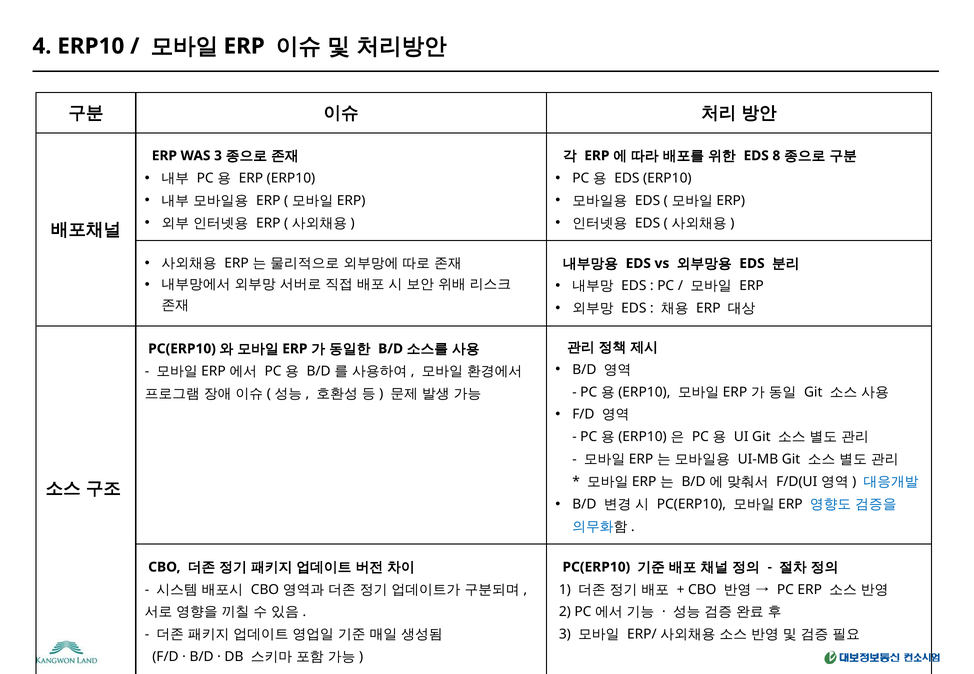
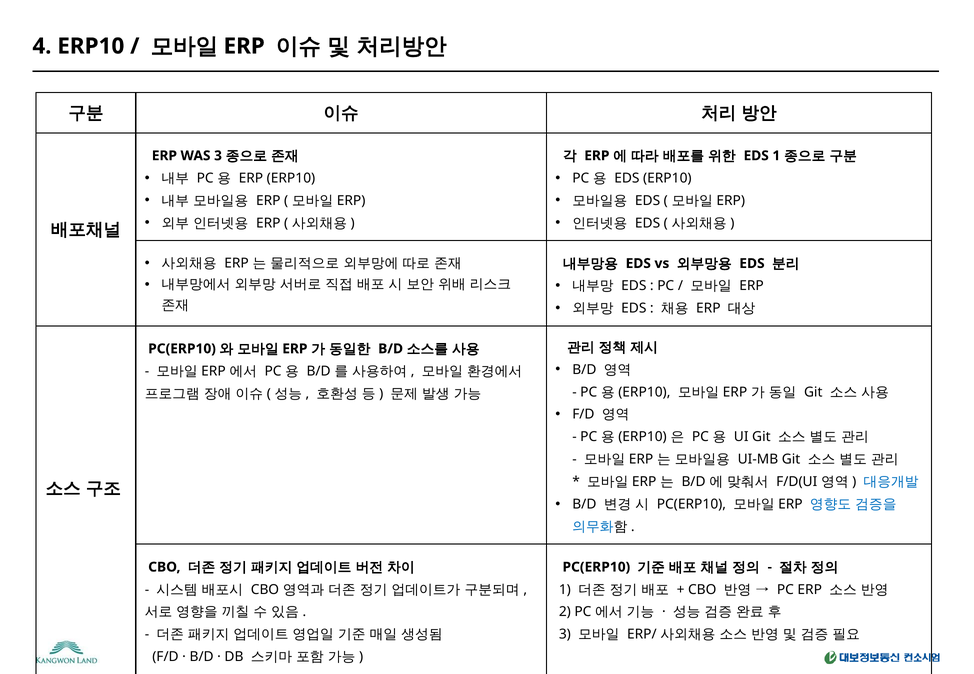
EDS 8: 8 -> 1 (776, 156)
